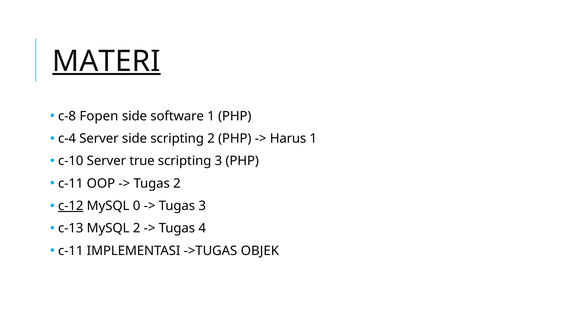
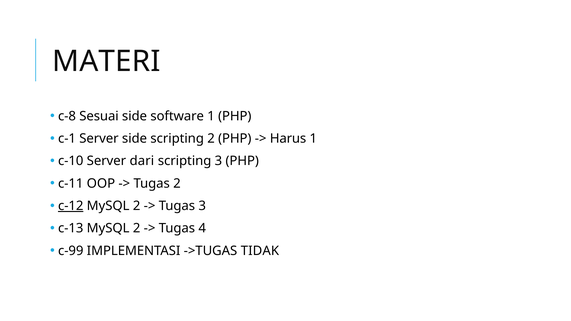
MATERI underline: present -> none (106, 61)
Fopen: Fopen -> Sesuai (99, 116)
c-4: c-4 -> c-1 (67, 139)
true: true -> dari (142, 161)
0: 0 -> 2 (137, 206)
c-11: c-11 -> c-99 (71, 251)
OBJEK: OBJEK -> TIDAK (260, 251)
